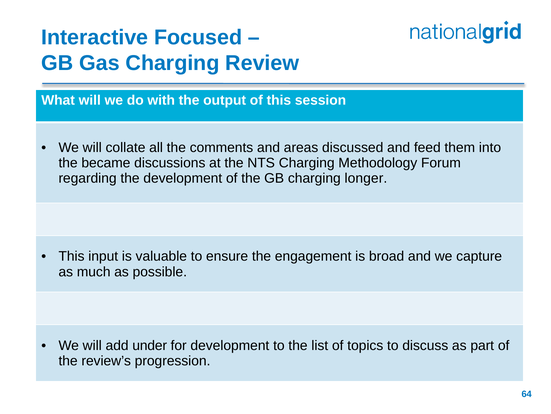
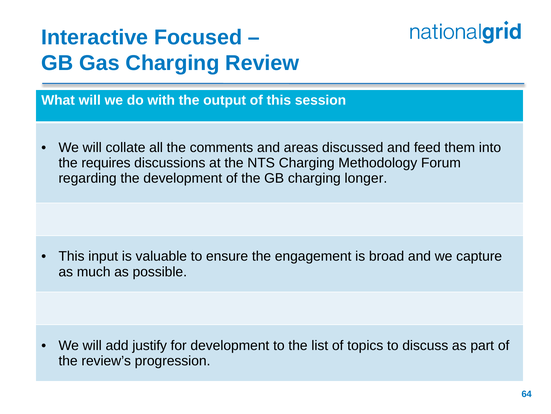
became: became -> requires (106, 163)
under: under -> justify (150, 345)
